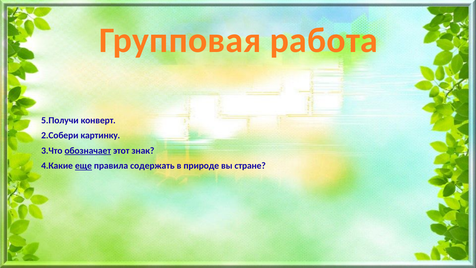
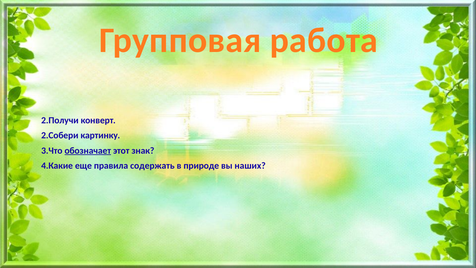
5.Получи: 5.Получи -> 2.Получи (60, 120)
еще underline: present -> none (83, 166)
стране: стране -> наших (250, 166)
